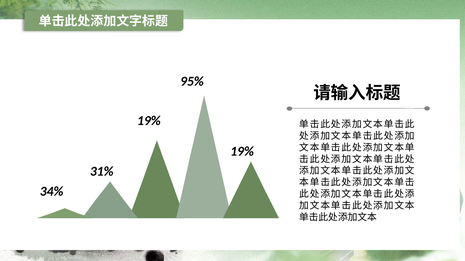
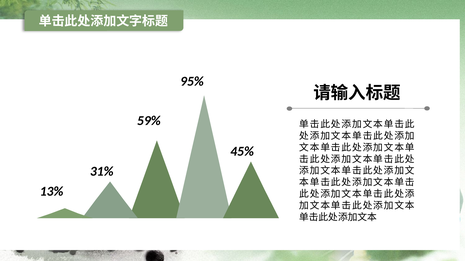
19%: 19% -> 59% (149, 121)
19%: 19% -> 45% (242, 152)
34%: 34% -> 13% (52, 192)
